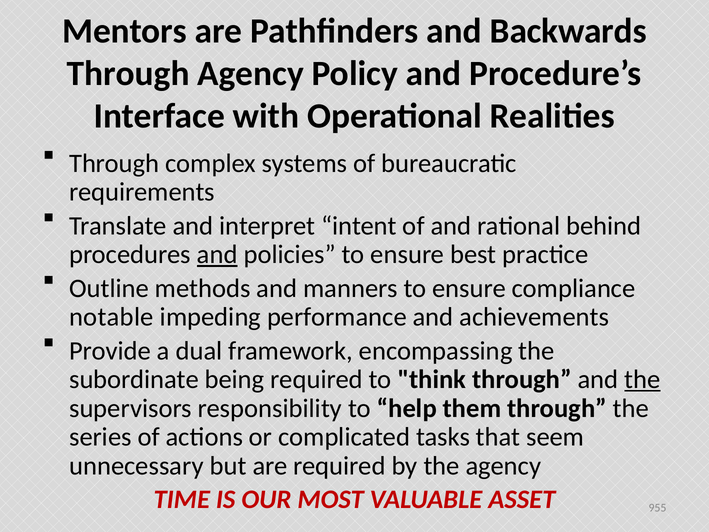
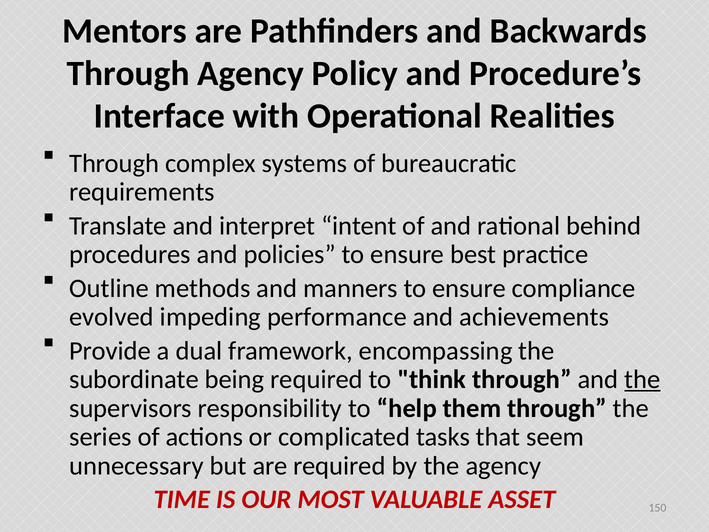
and underline: present -> none (217, 254)
notable: notable -> evolved (112, 317)
955: 955 -> 150 (657, 508)
